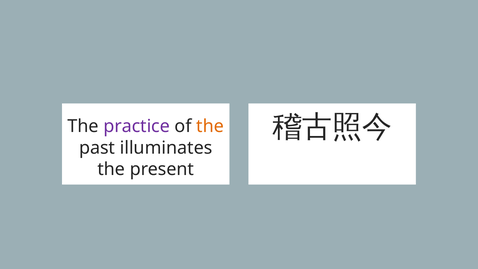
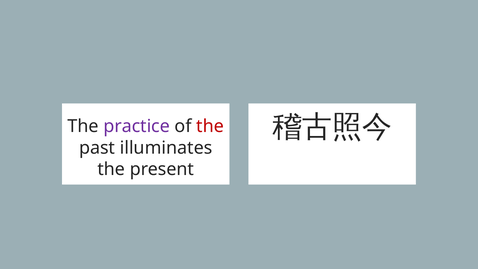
the colour: orange -> red (210, 126)
